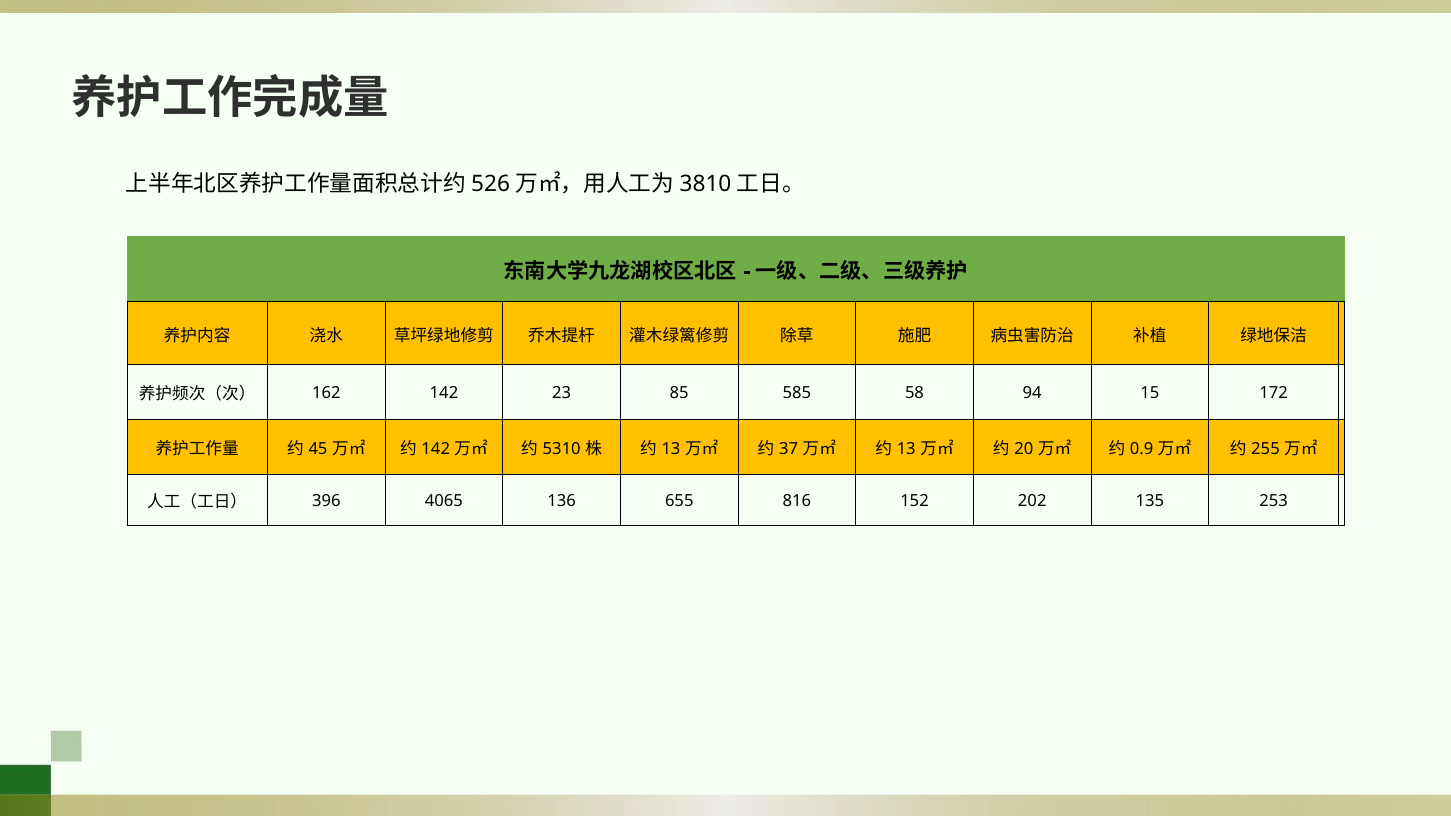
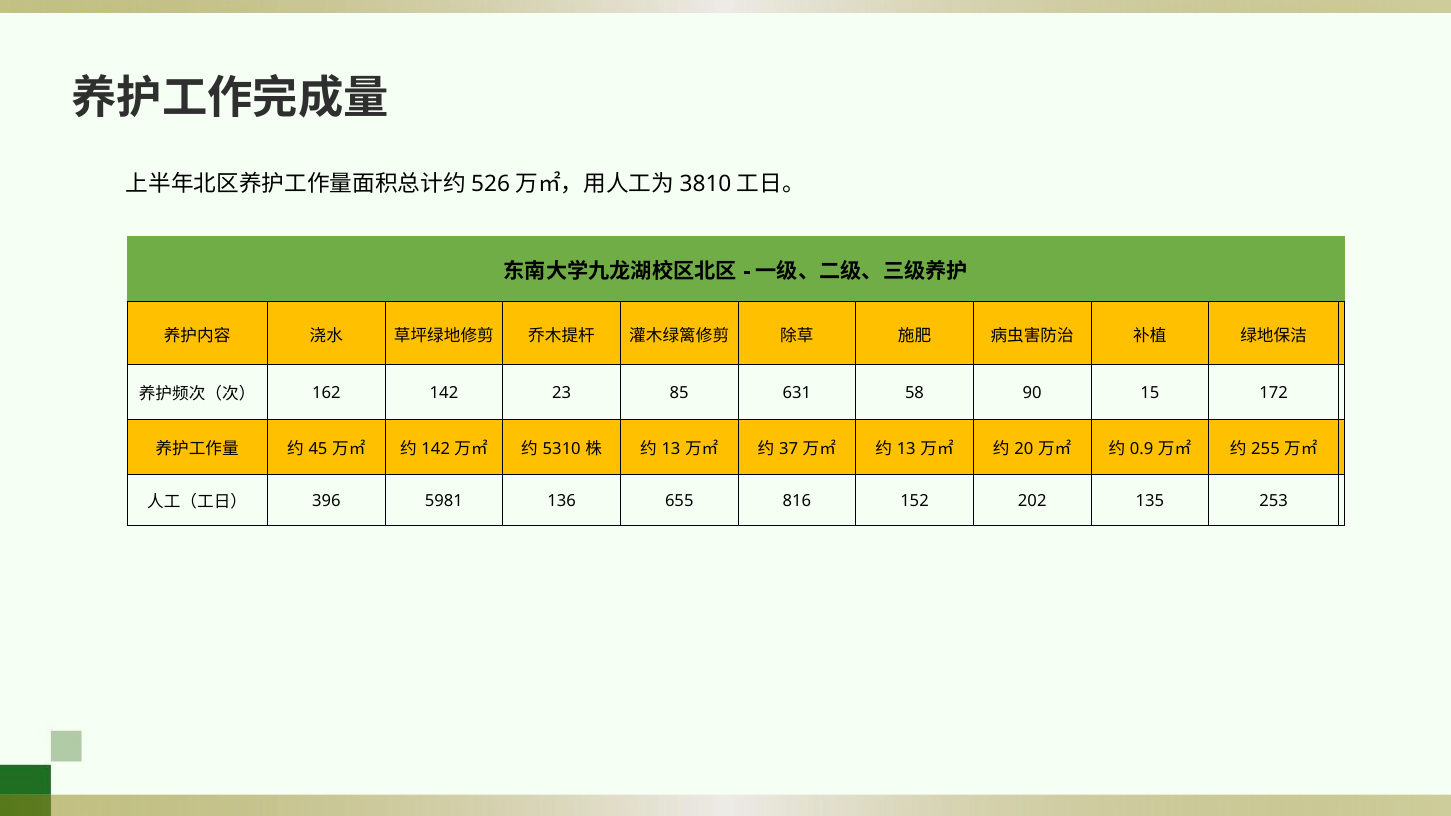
585: 585 -> 631 (797, 394)
94: 94 -> 90 (1032, 394)
4065: 4065 -> 5981 (444, 501)
